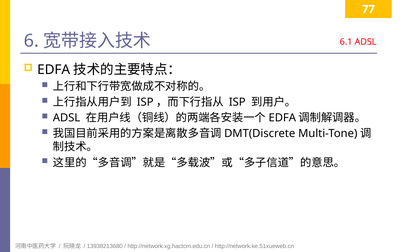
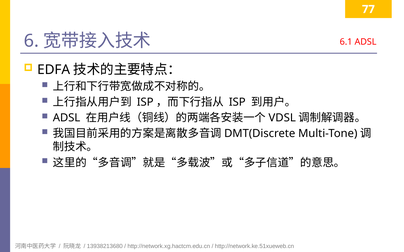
EDFA: EDFA -> VDSL (282, 118)
